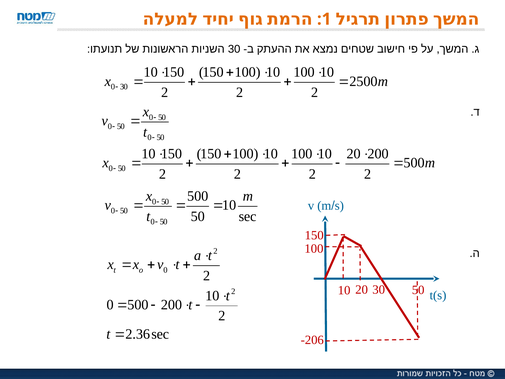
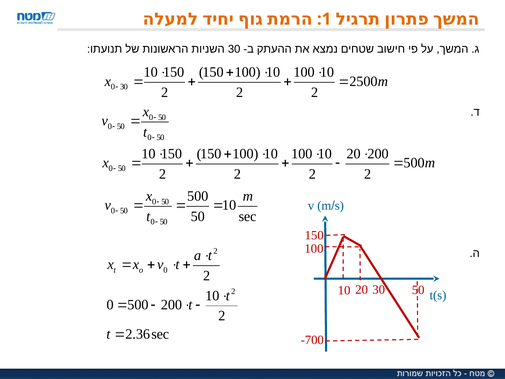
-206: -206 -> -700 (312, 340)
